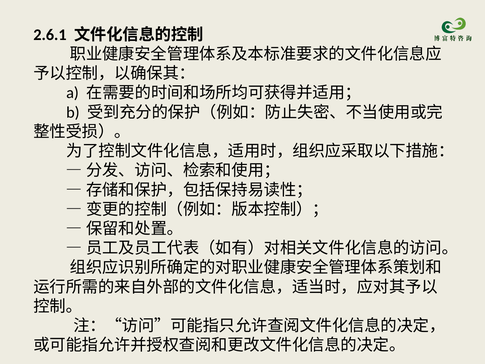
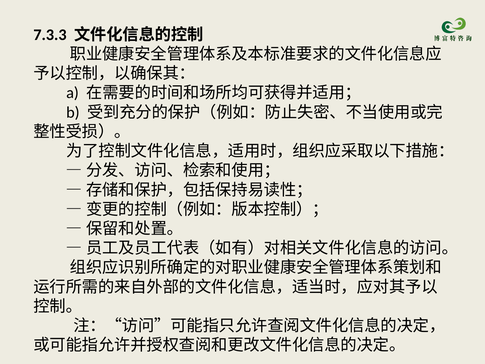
2.6.1: 2.6.1 -> 7.3.3 (50, 35)
